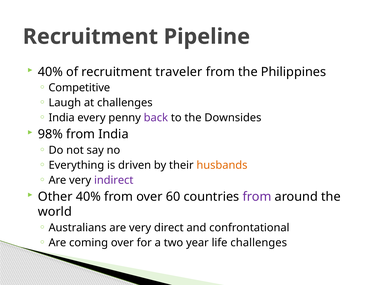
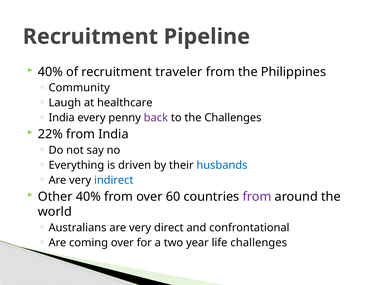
Competitive: Competitive -> Community (79, 88)
at challenges: challenges -> healthcare (125, 103)
the Downsides: Downsides -> Challenges (233, 118)
98%: 98% -> 22% (50, 134)
husbands colour: orange -> blue (222, 165)
indirect colour: purple -> blue (114, 180)
